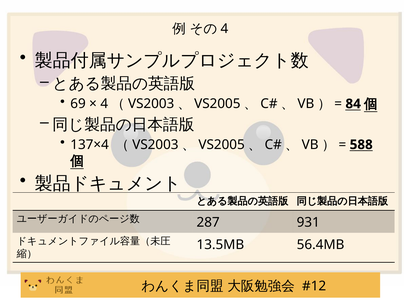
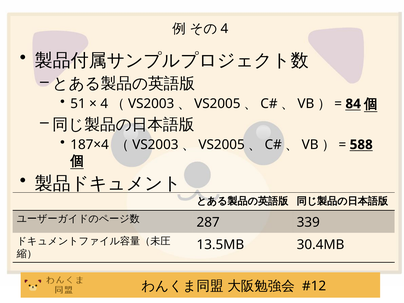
69: 69 -> 51 (78, 104)
137×4: 137×4 -> 187×4 (90, 145)
931: 931 -> 339 (308, 222)
56.4MB: 56.4MB -> 30.4MB (321, 245)
